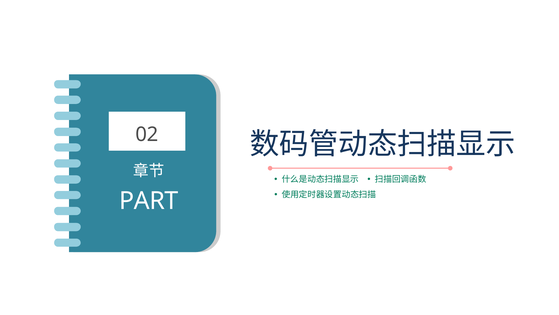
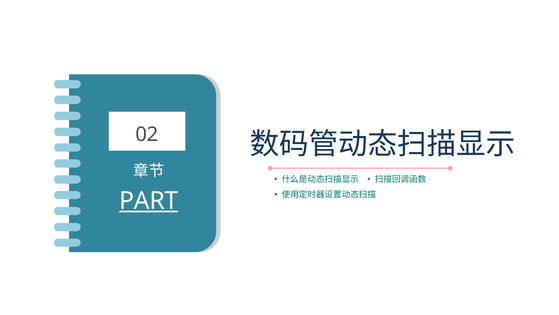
PART underline: none -> present (149, 200)
